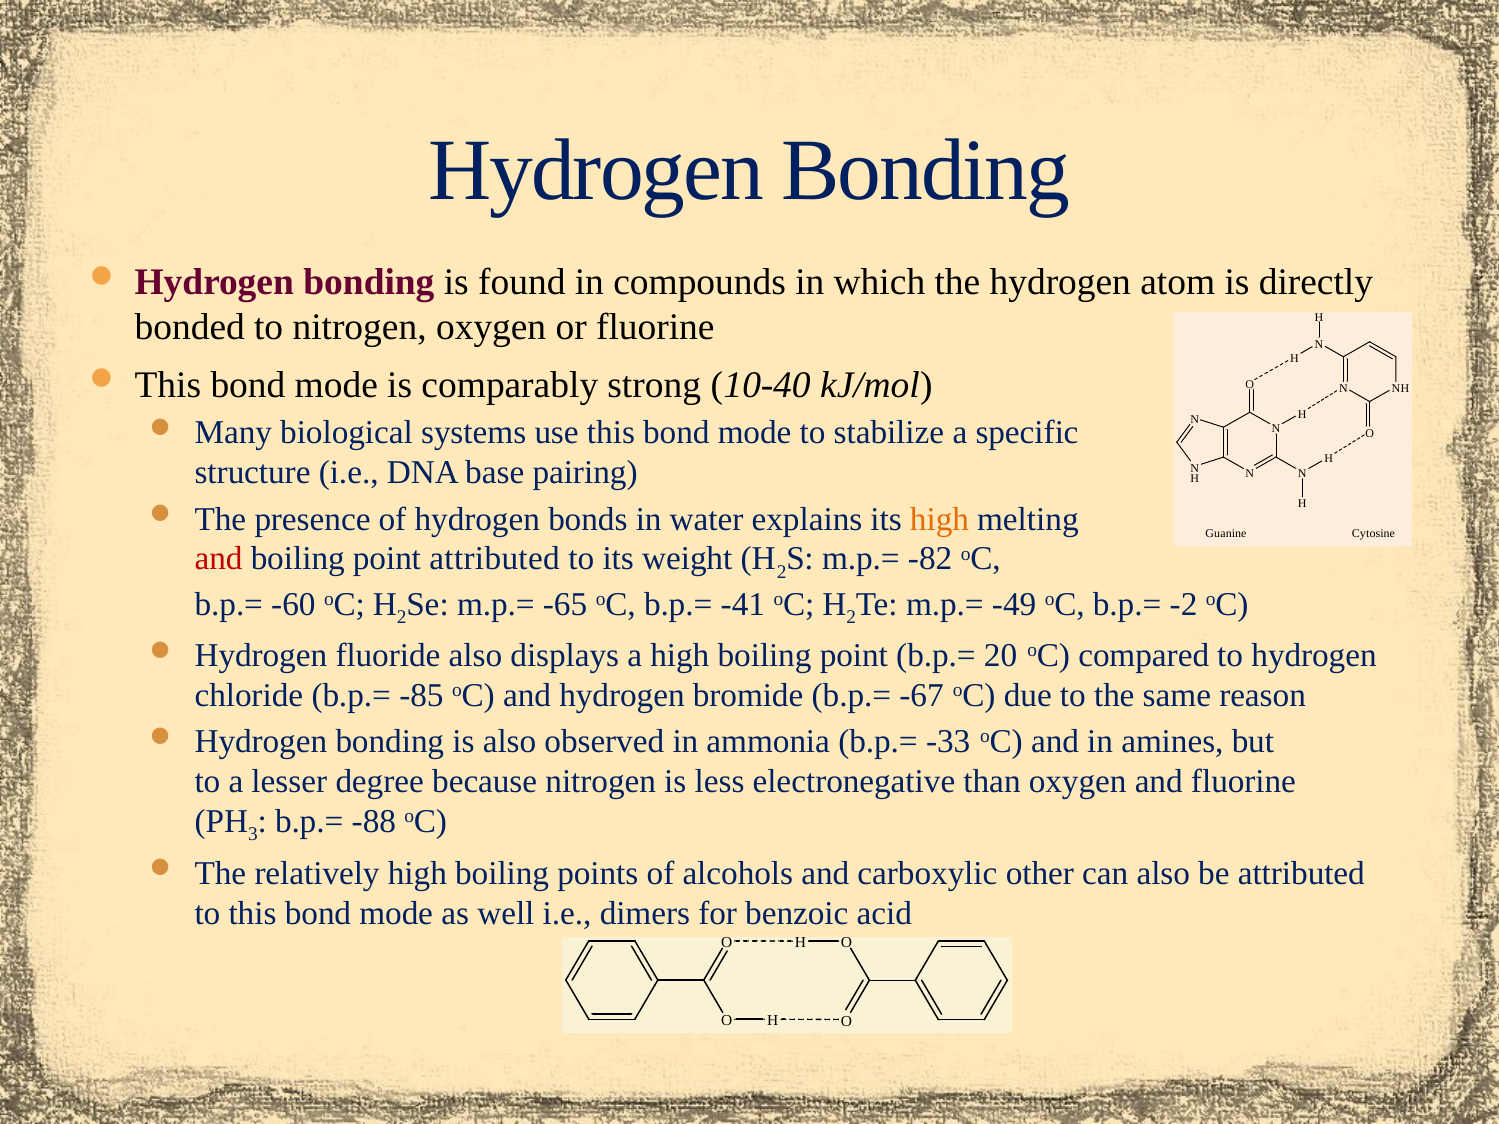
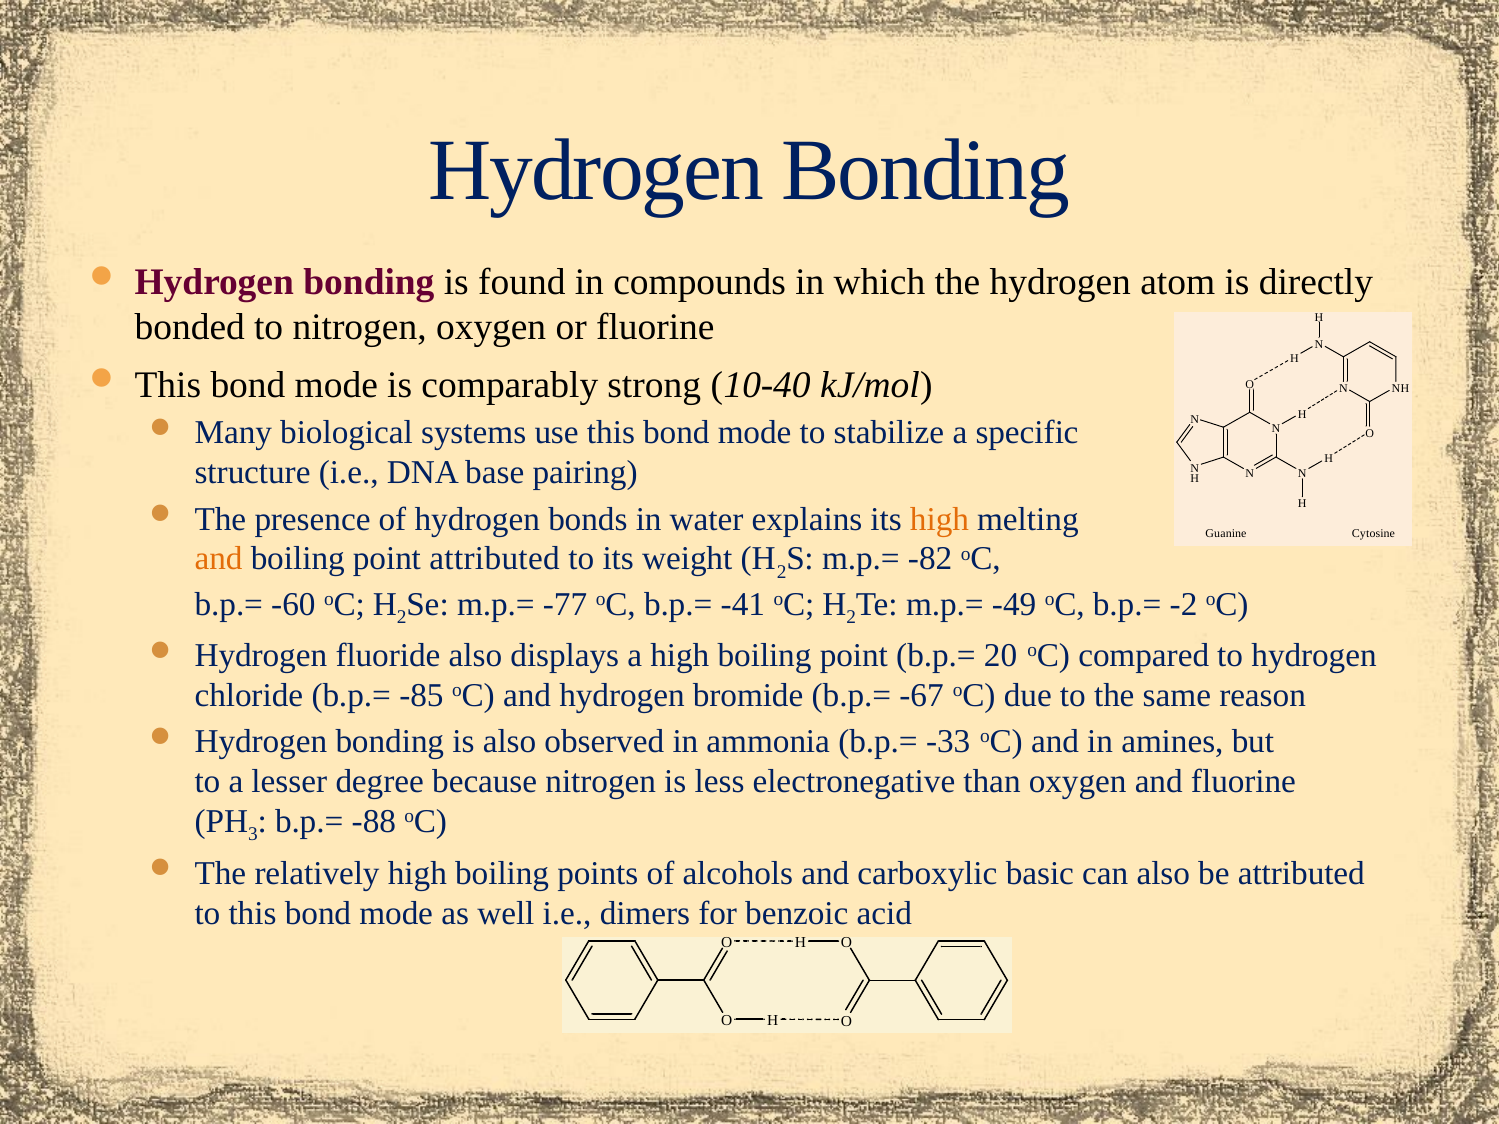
and colour: red -> orange (219, 559)
-65: -65 -> -77 (565, 604)
other: other -> basic (1040, 873)
